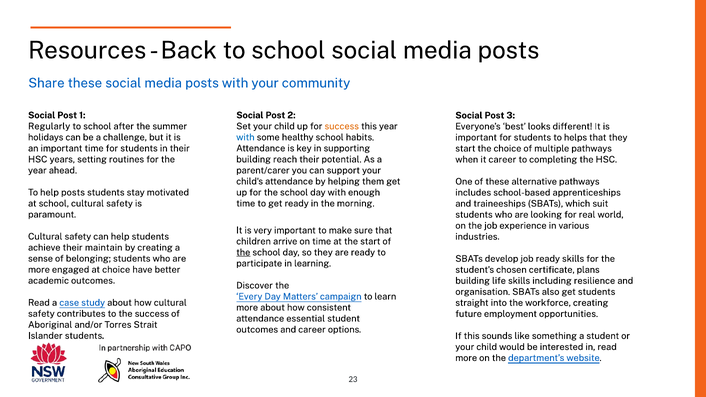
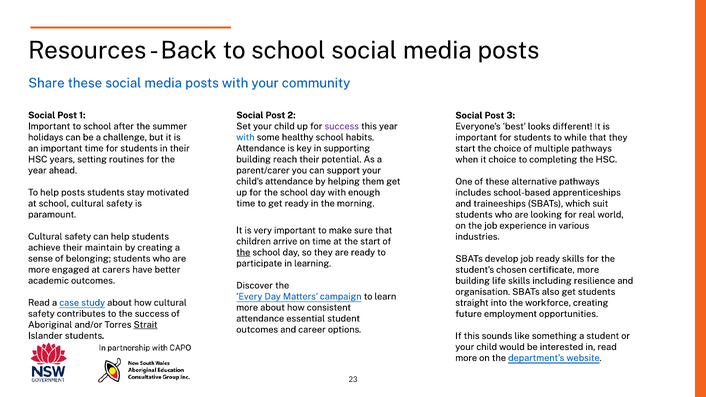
Regularly: Regularly -> Important (49, 126)
success colour: orange -> purple (342, 126)
helps: helps -> while (575, 138)
it career: career -> choice (502, 160)
at choice: choice -> carers (116, 270)
certificate plans: plans -> more (588, 270)
Strait underline: none -> present (146, 325)
